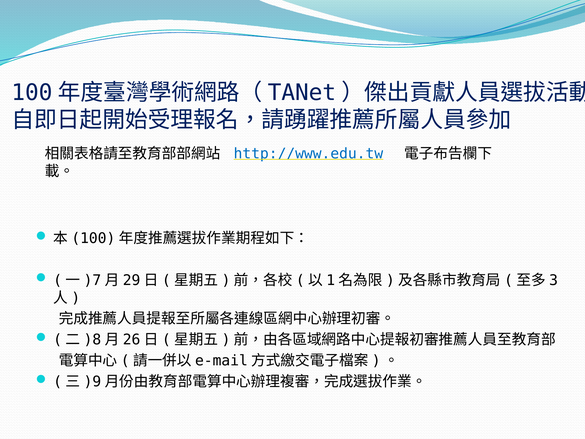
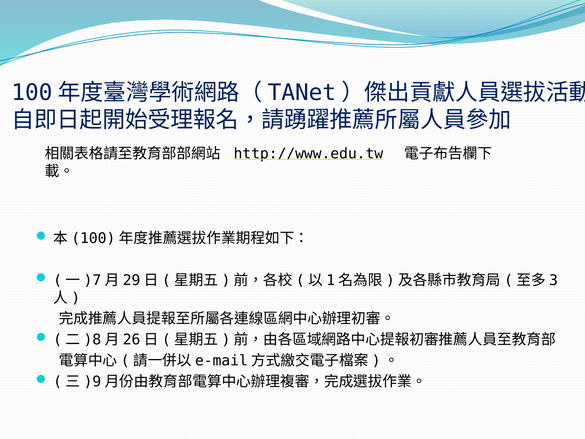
http://www.edu.tw colour: blue -> black (308, 154)
